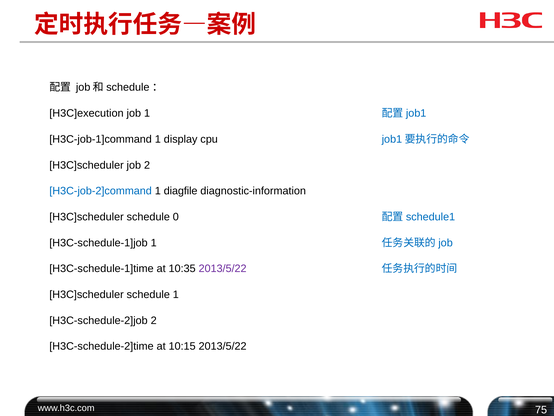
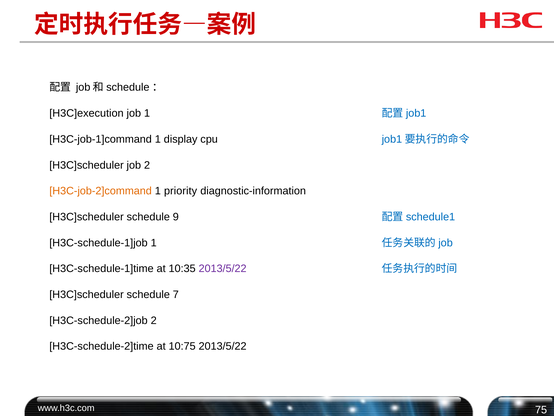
H3C-job-2]command colour: blue -> orange (101, 191)
diagfile: diagfile -> priority (181, 191)
0: 0 -> 9 (176, 217)
schedule 1: 1 -> 7 (176, 294)
10:15: 10:15 -> 10:75 (182, 346)
